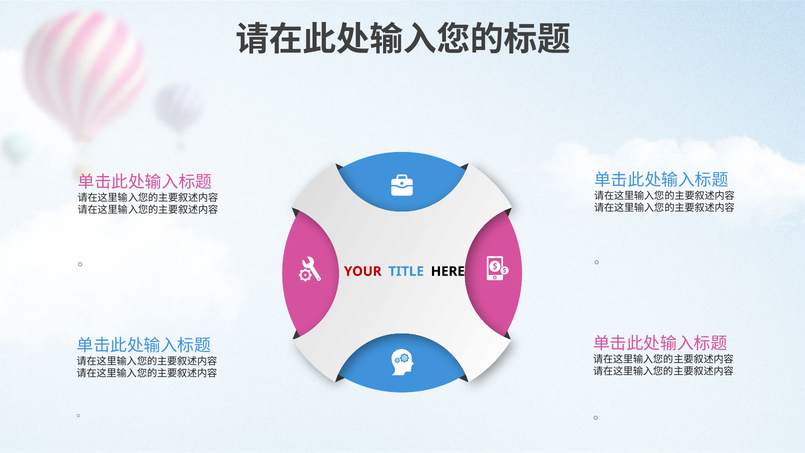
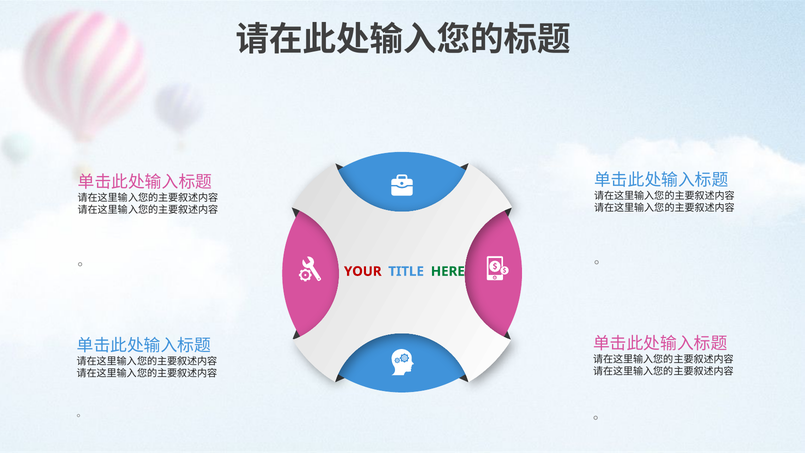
HERE colour: black -> green (448, 271)
